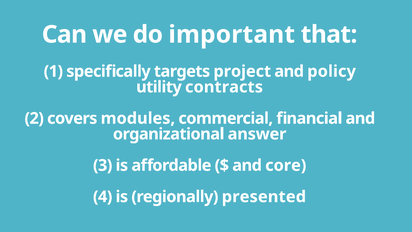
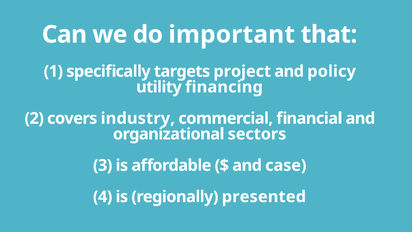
contracts: contracts -> financing (224, 87)
modules: modules -> industry (138, 118)
answer: answer -> sectors (257, 134)
core: core -> case (286, 165)
